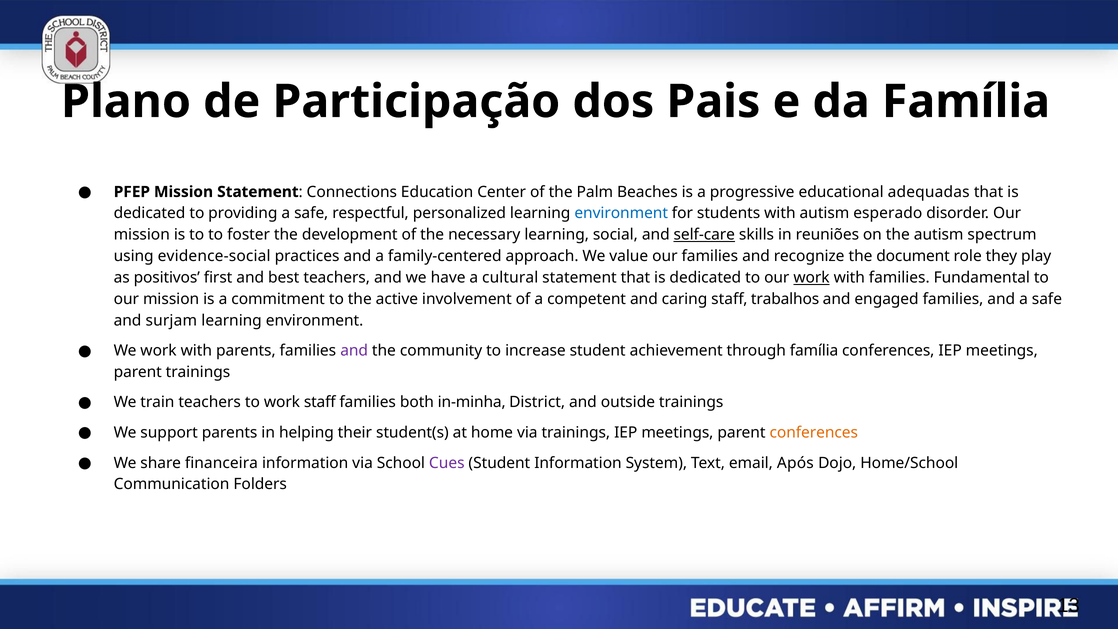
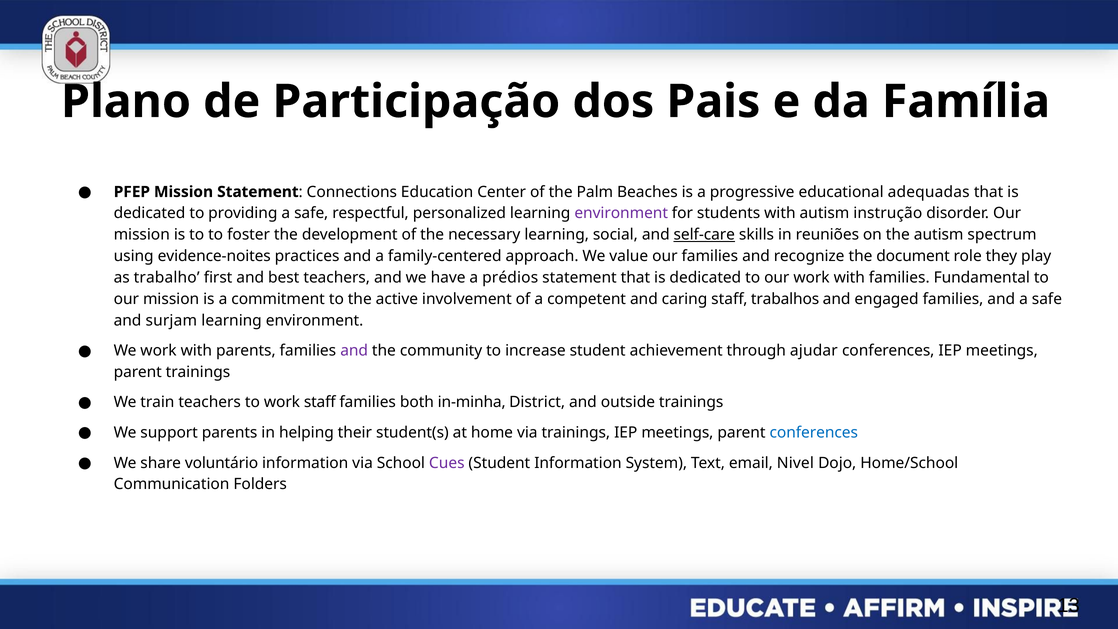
environment colour: blue -> purple (621, 213)
esperado: esperado -> instrução (888, 213)
evidence-social: evidence-social -> evidence-noites (214, 256)
positivos: positivos -> trabalho (167, 278)
cultural: cultural -> prédios (510, 278)
work underline: present -> none (812, 278)
through família: família -> ajudar (814, 351)
conferences colour: orange -> blue (814, 432)
financeira: financeira -> voluntário (222, 463)
Após: Após -> Nivel (795, 463)
